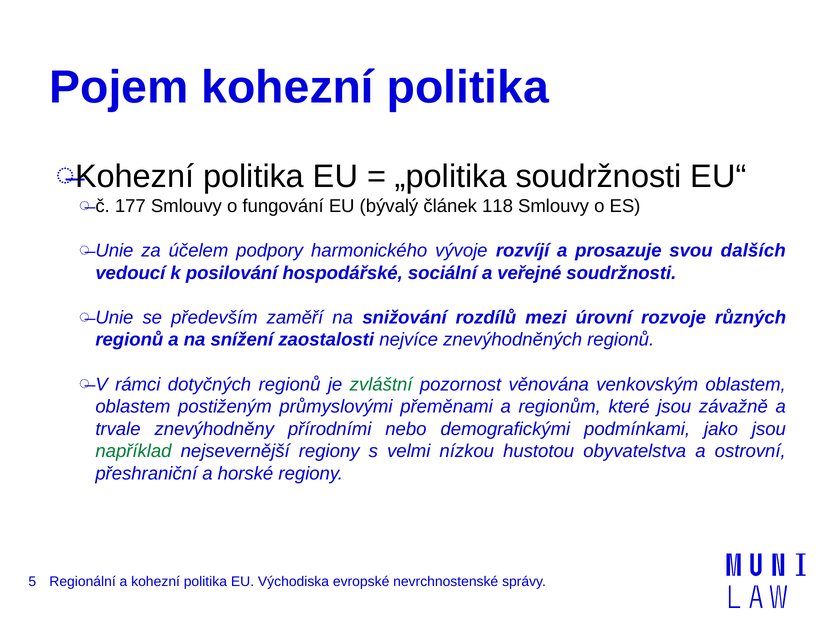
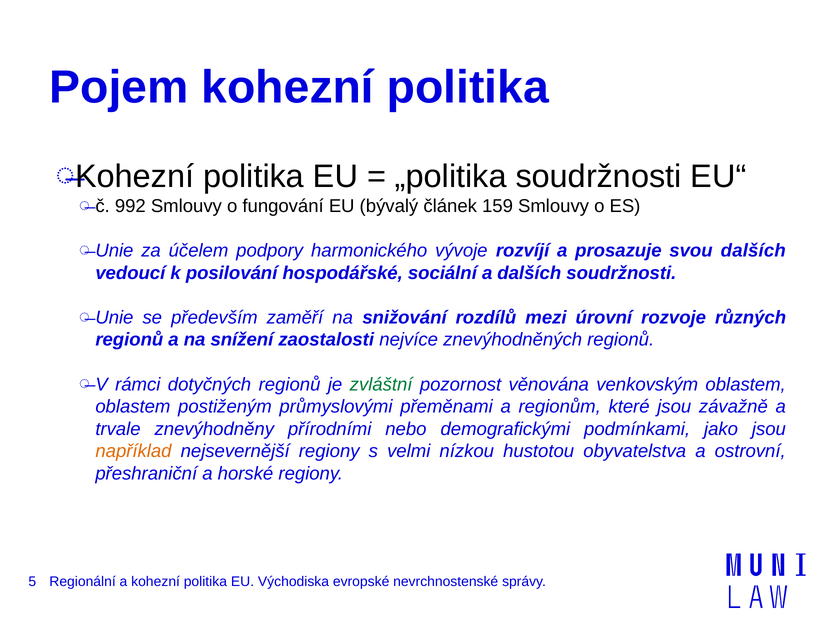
177: 177 -> 992 (130, 206)
118: 118 -> 159 (497, 206)
a veřejné: veřejné -> dalších (529, 273)
například colour: green -> orange (133, 451)
